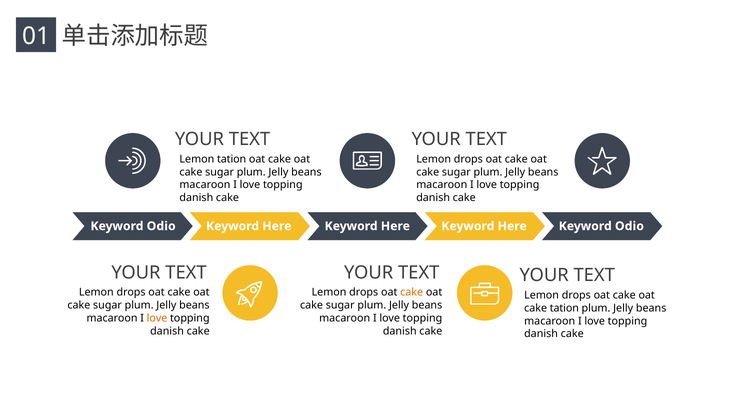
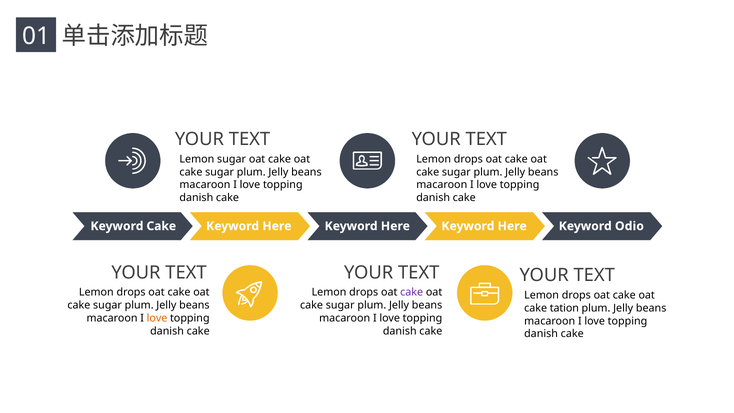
Lemon tation: tation -> sugar (232, 159)
Odio: Odio -> Cake (161, 226)
cake colour: orange -> purple (412, 292)
